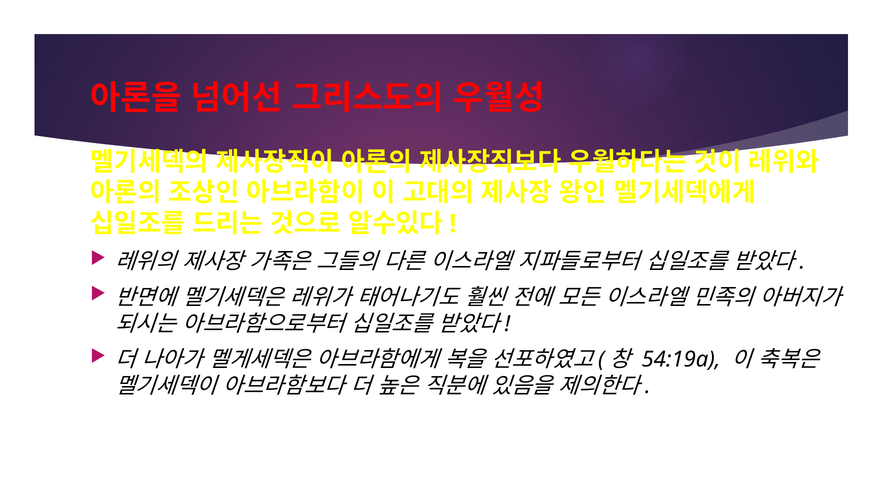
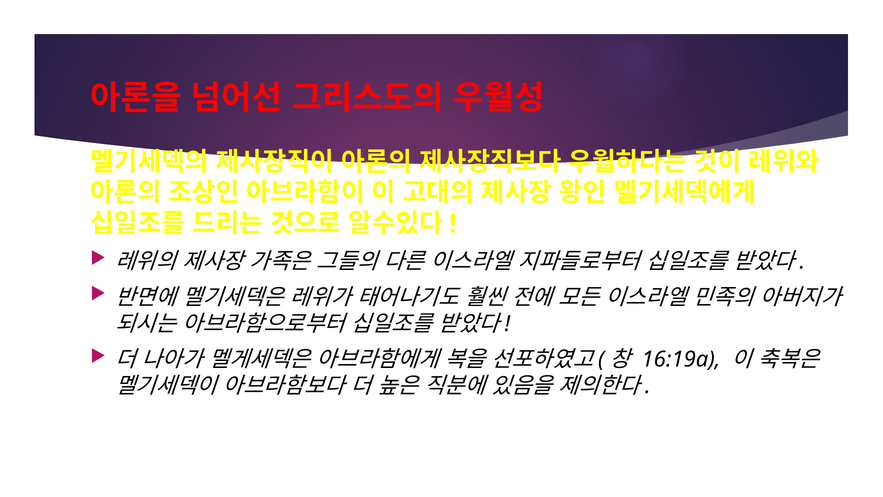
54:19a: 54:19a -> 16:19a (681, 359)
